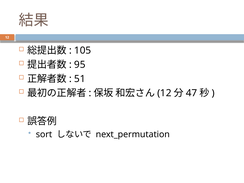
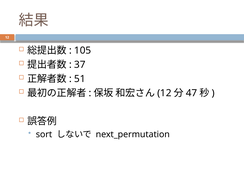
95: 95 -> 37 (80, 65)
